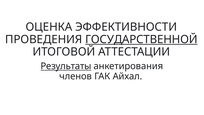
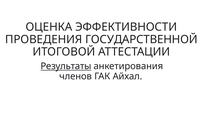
ГОСУДАРСТВЕННОЙ underline: present -> none (141, 39)
